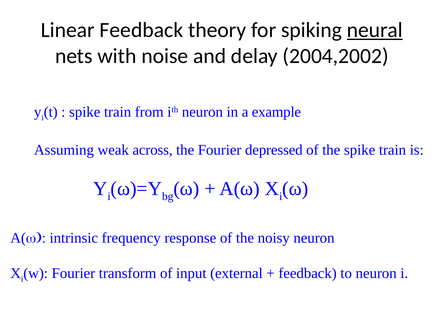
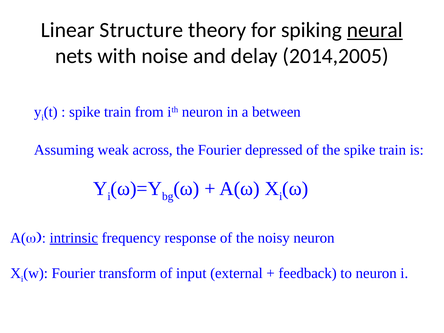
Linear Feedback: Feedback -> Structure (141, 30)
2004,2002: 2004,2002 -> 2014,2005 (336, 56)
example: example -> between (276, 112)
intrinsic underline: none -> present (74, 238)
